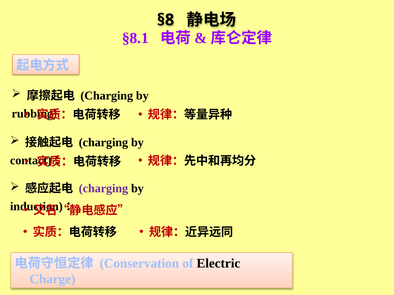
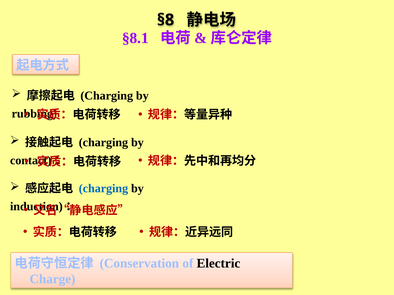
charging colour: purple -> blue (103, 189)
